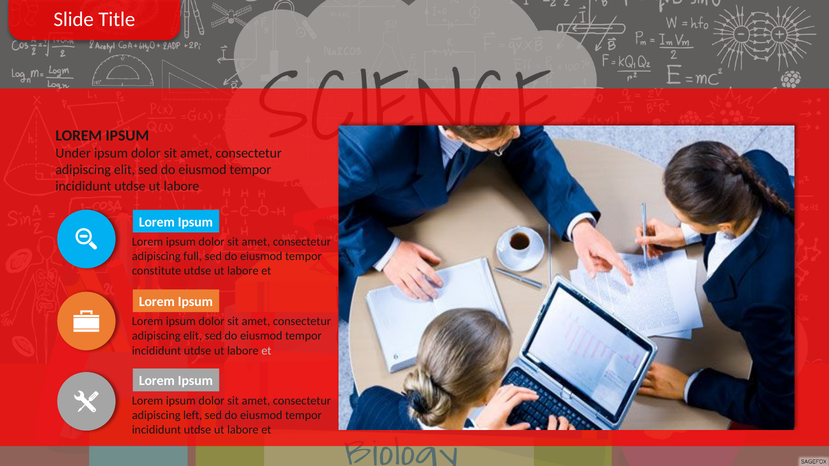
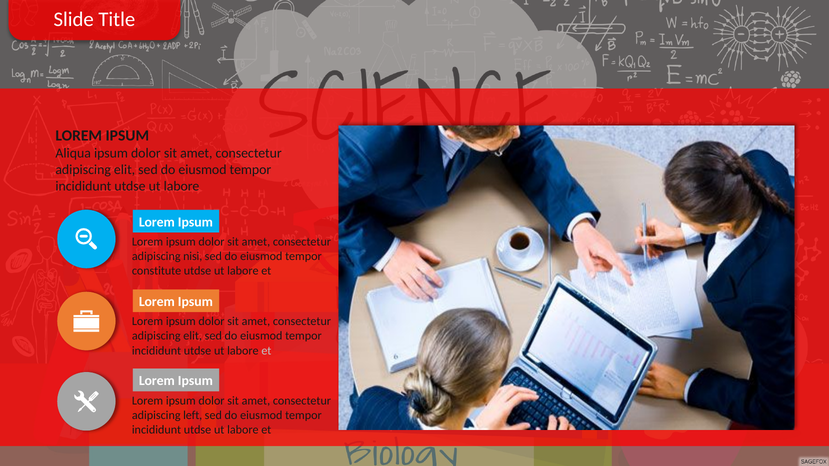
Under: Under -> Aliqua (73, 153)
full: full -> nisi (193, 257)
